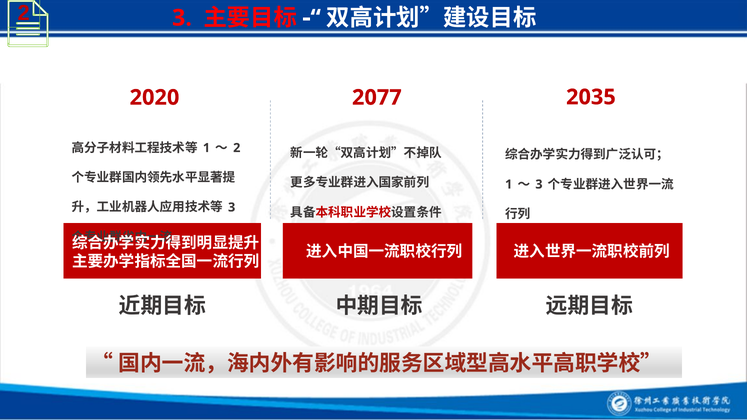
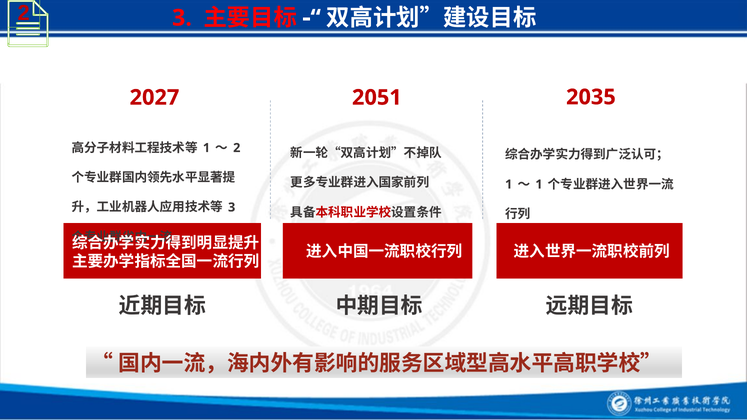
2020: 2020 -> 2027 (154, 98)
2077: 2077 -> 2051 (377, 98)
3: 3 -> 1 (539, 184)
